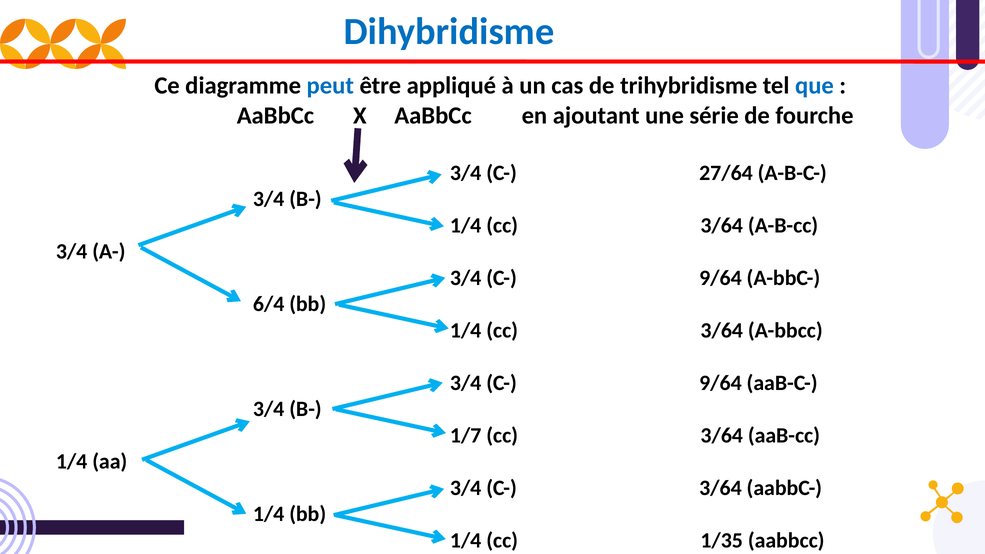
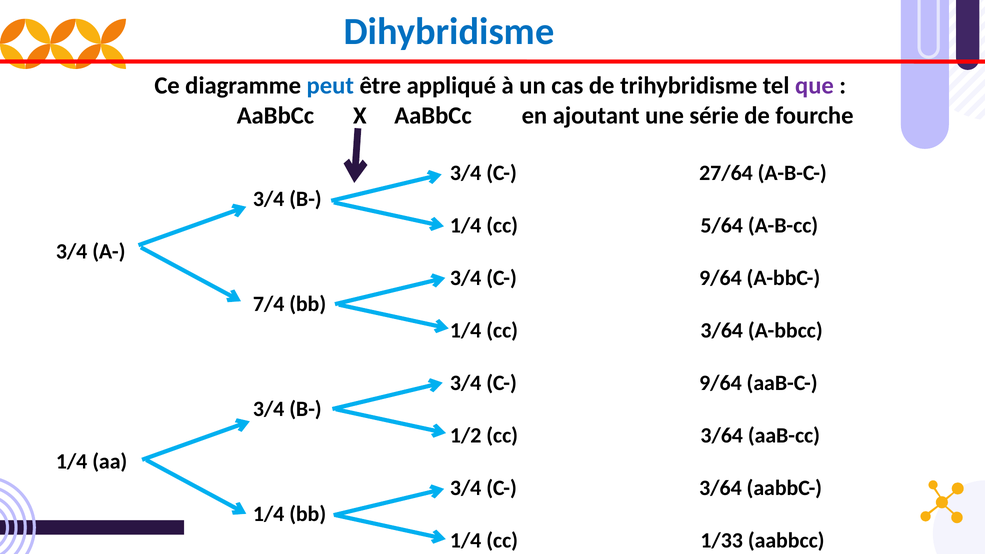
que colour: blue -> purple (814, 86)
3/64: 3/64 -> 5/64 (722, 225)
6/4: 6/4 -> 7/4 (269, 304)
1/7: 1/7 -> 1/2 (466, 436)
1/35: 1/35 -> 1/33 (722, 541)
